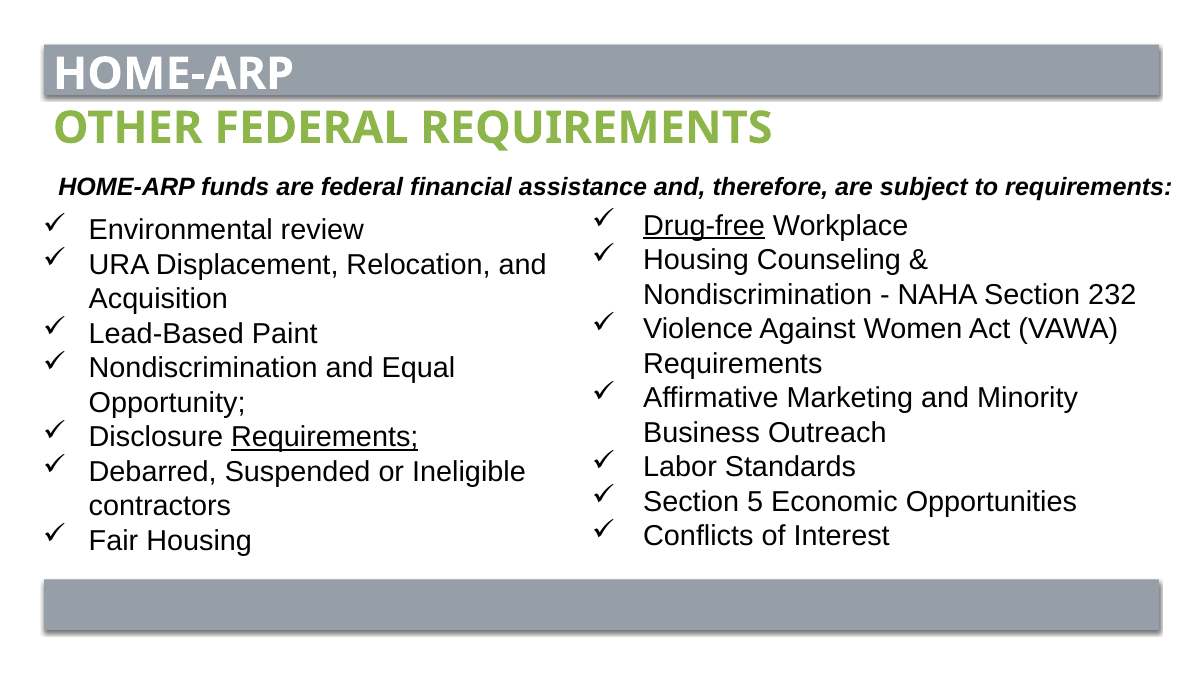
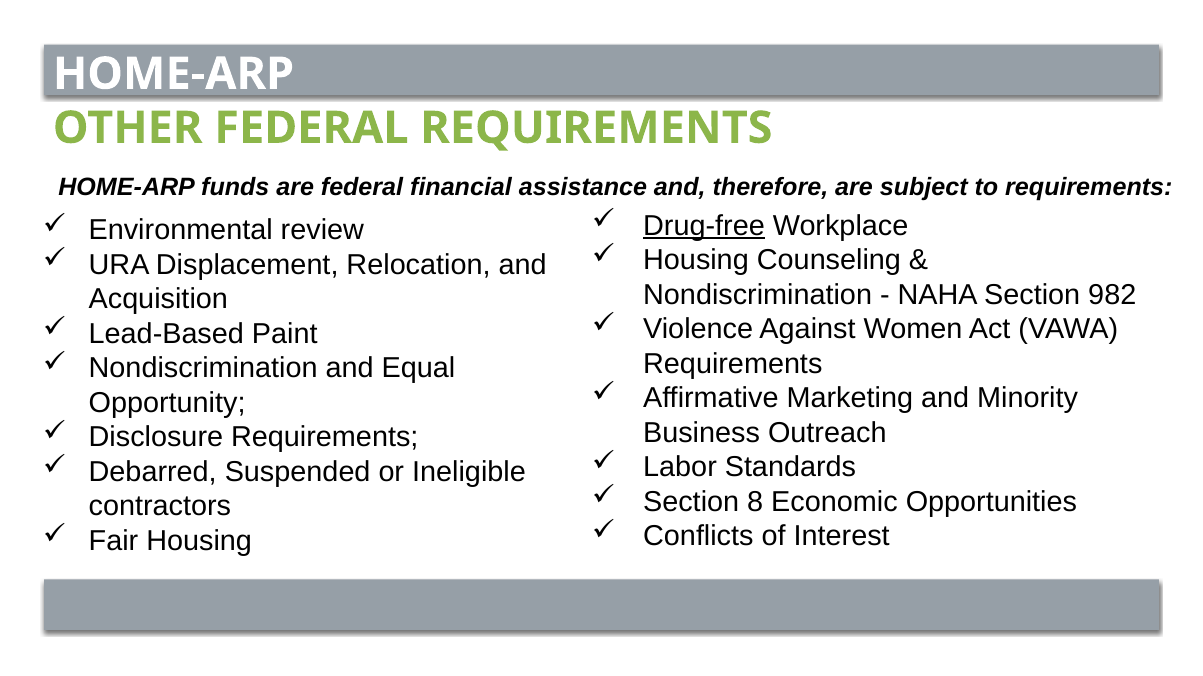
232: 232 -> 982 (1112, 295)
Requirements underline: present -> none (325, 438)
5: 5 -> 8 (755, 502)
